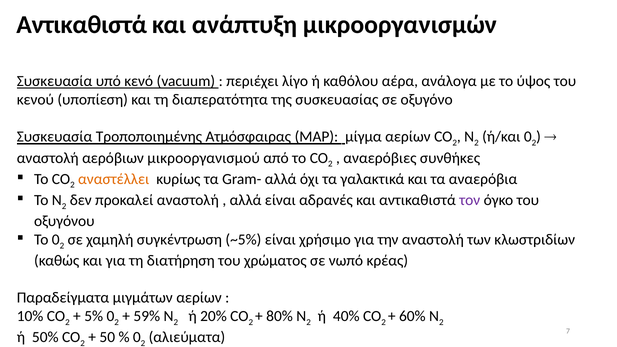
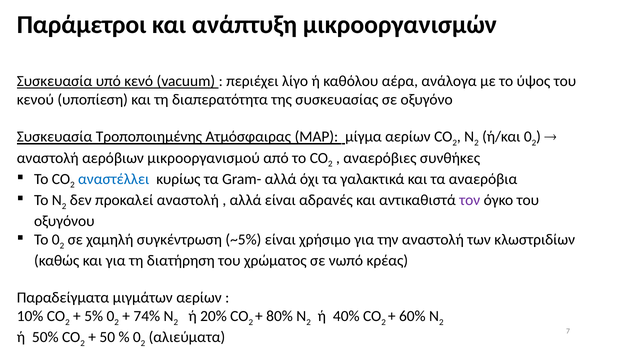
Αντικαθιστά: Αντικαθιστά -> Παράμετροι (82, 25)
αναστέλλει colour: orange -> blue (114, 179)
59%: 59% -> 74% (147, 316)
